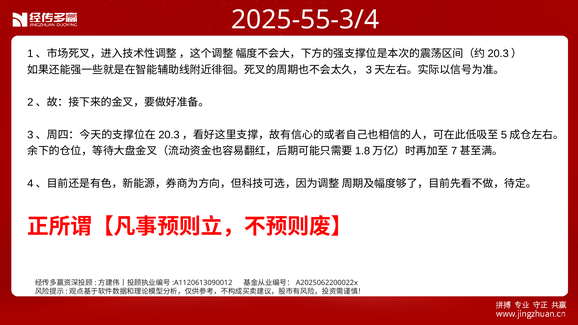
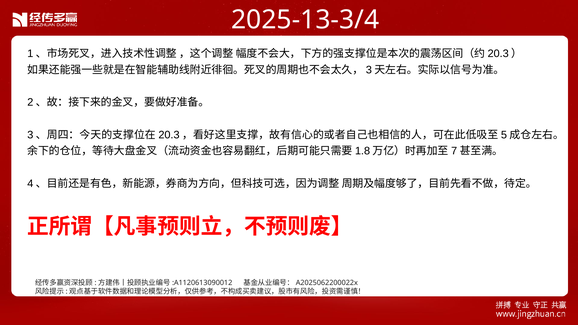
2025-55-3/4: 2025-55-3/4 -> 2025-13-3/4 (305, 20)
